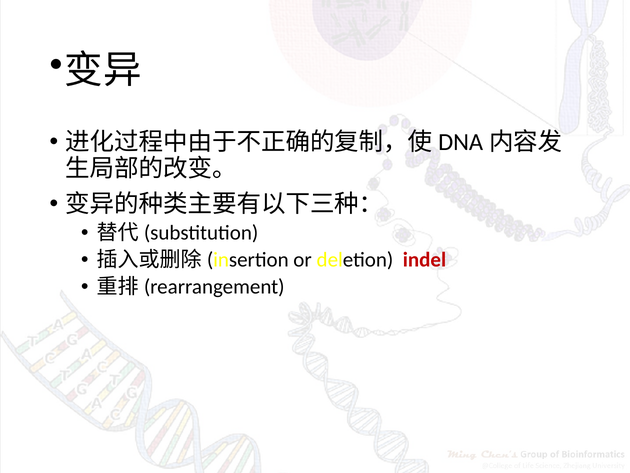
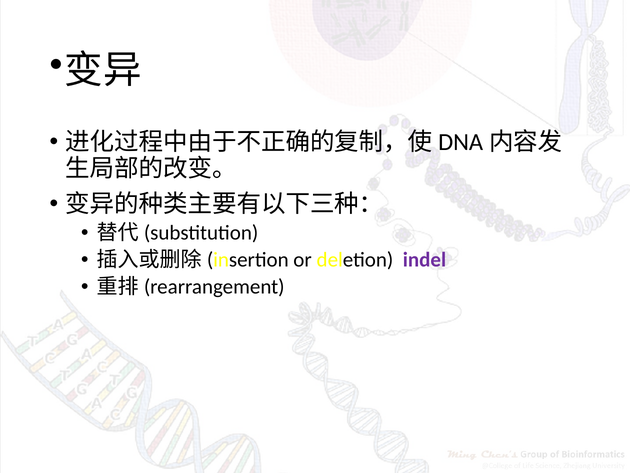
indel colour: red -> purple (425, 260)
